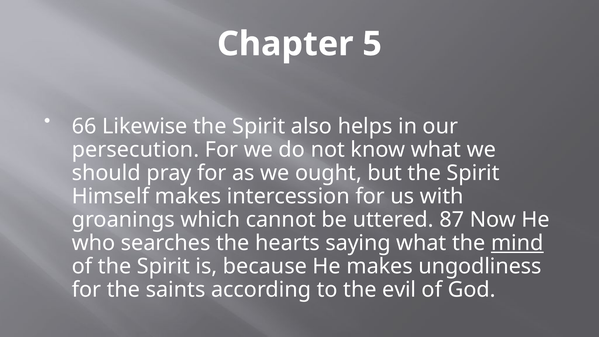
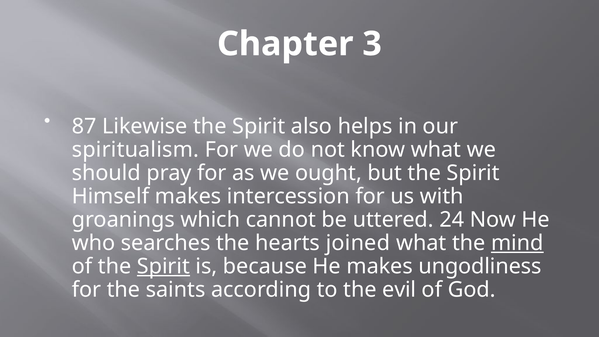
5: 5 -> 3 (372, 44)
66: 66 -> 87 (84, 126)
persecution: persecution -> spiritualism (135, 150)
87: 87 -> 24 (452, 220)
saying: saying -> joined (358, 243)
Spirit underline: none -> present (163, 266)
